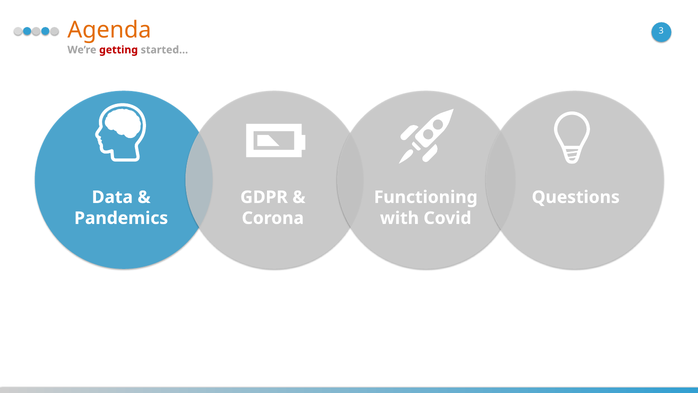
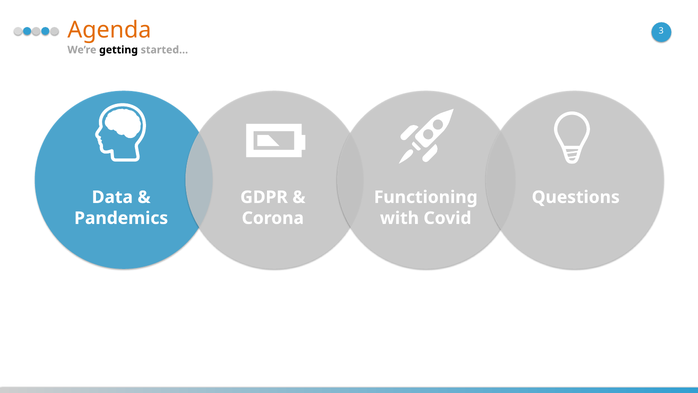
getting colour: red -> black (119, 50)
